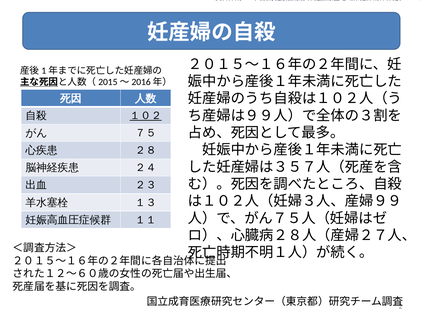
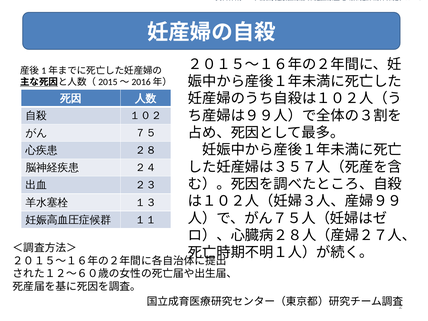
１０２ underline: present -> none (146, 116)
